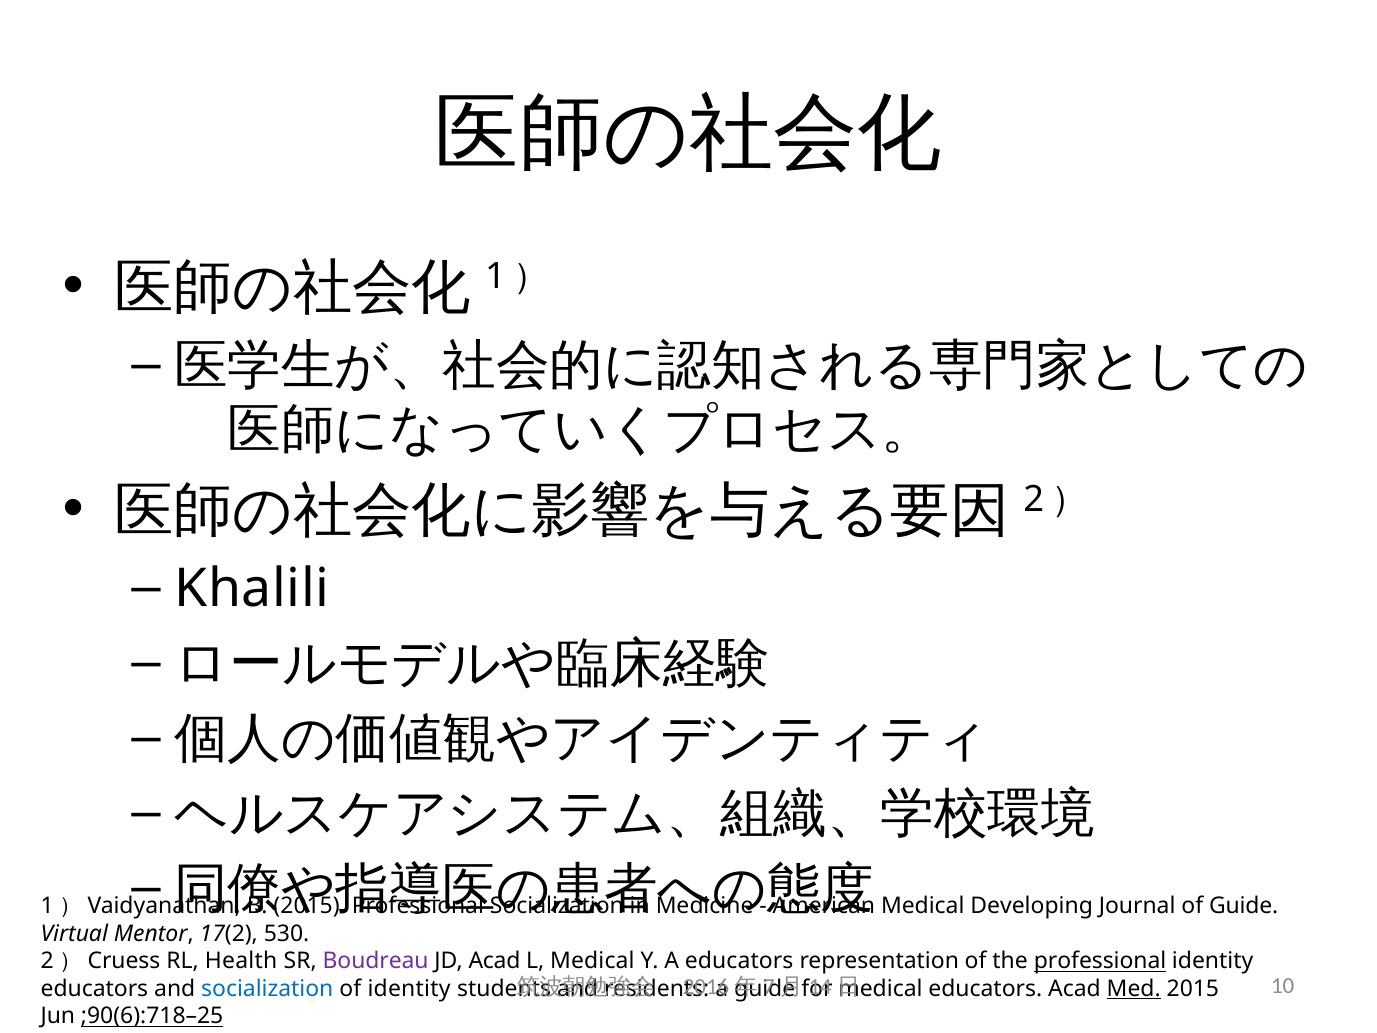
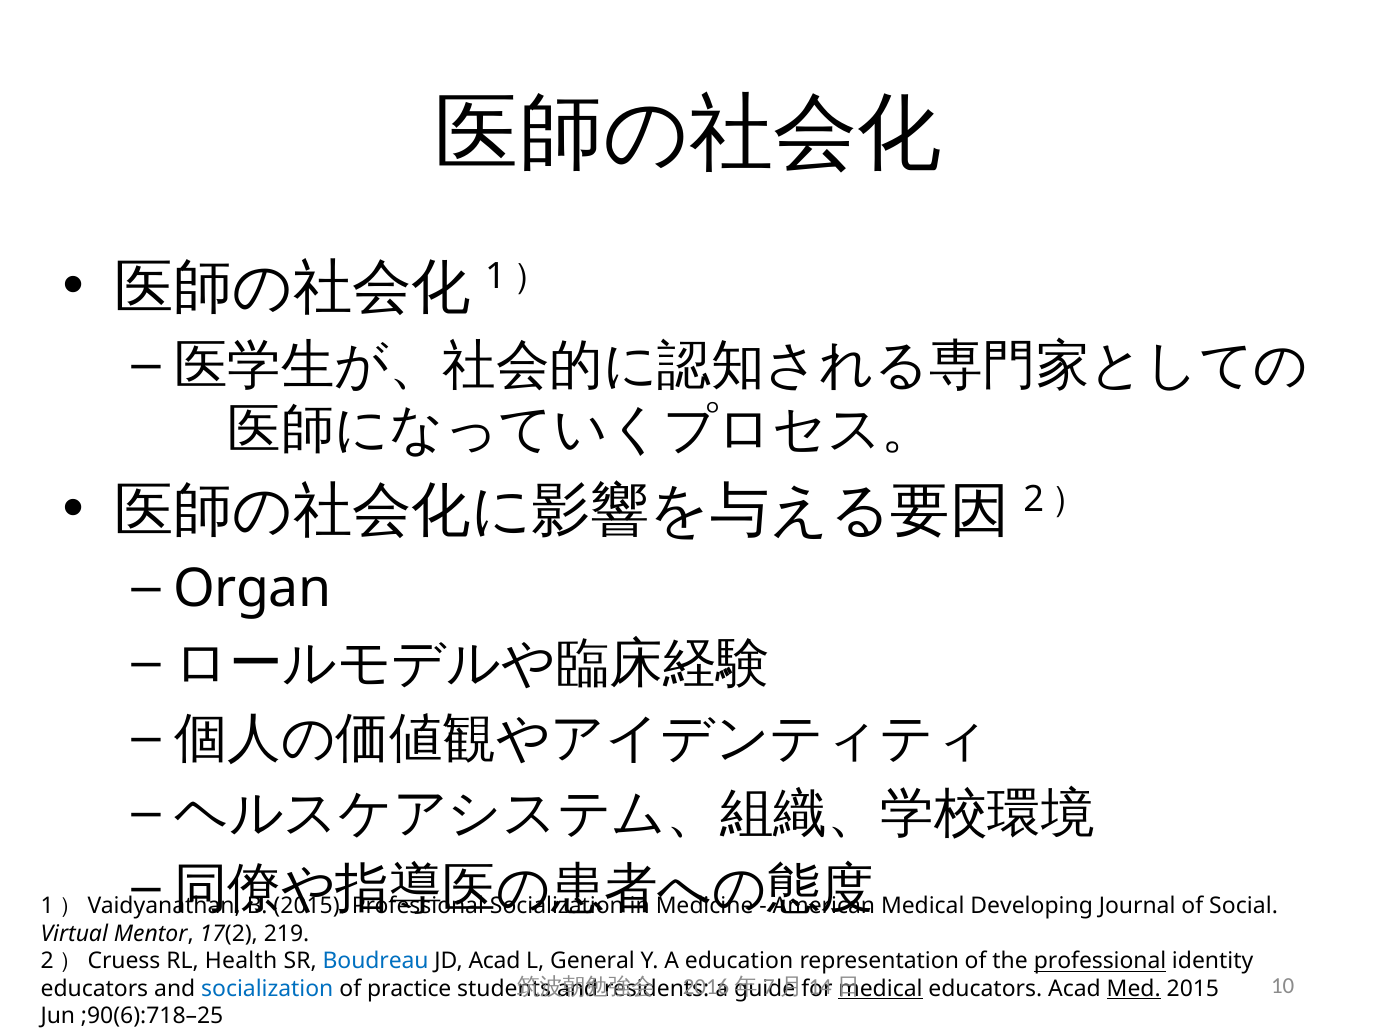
Khalili: Khalili -> Organ (252, 588)
of Guide: Guide -> Social (1244, 906)
530: 530 -> 219 (287, 934)
Boudreau colour: purple -> blue (376, 961)
L Medical: Medical -> General (592, 961)
A educators: educators -> education (739, 961)
of identity: identity -> practice (409, 989)
medical underline: none -> present (880, 989)
;90(6):718–25 underline: present -> none (152, 1016)
